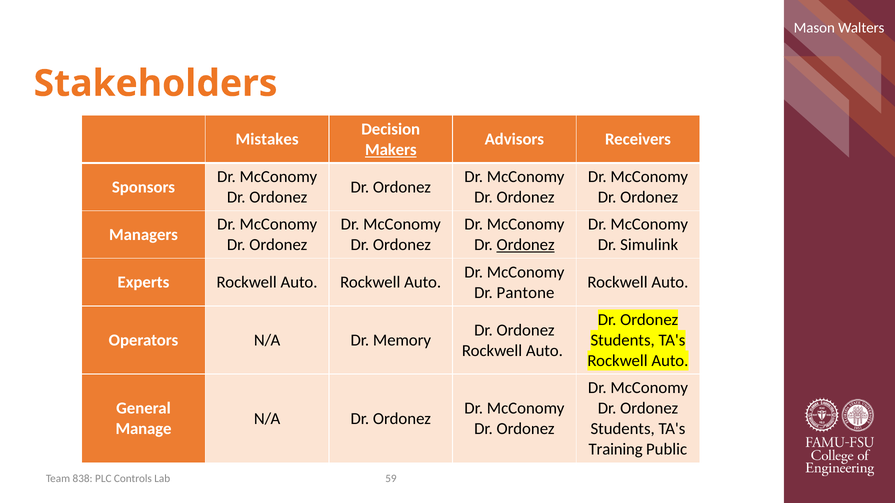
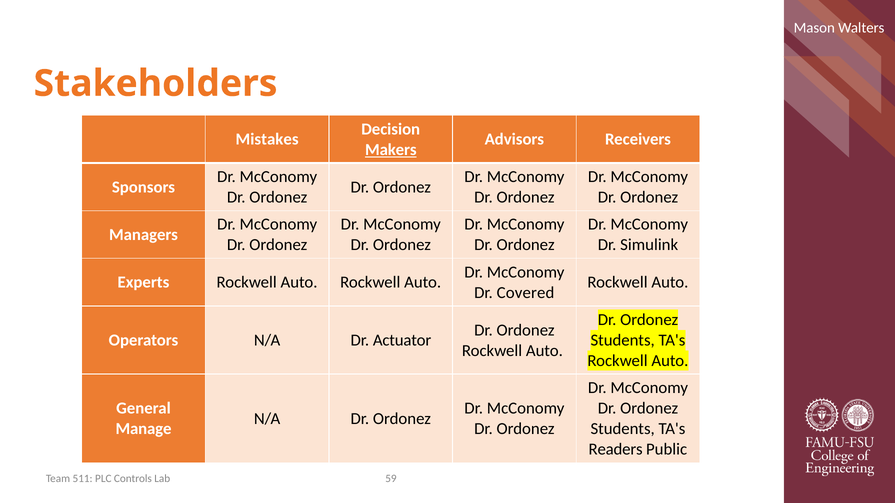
Ordonez underline: present -> none (526, 245)
Pantone: Pantone -> Covered (526, 293)
Memory: Memory -> Actuator (402, 341)
Training: Training -> Readers (616, 450)
838: 838 -> 511 (83, 479)
